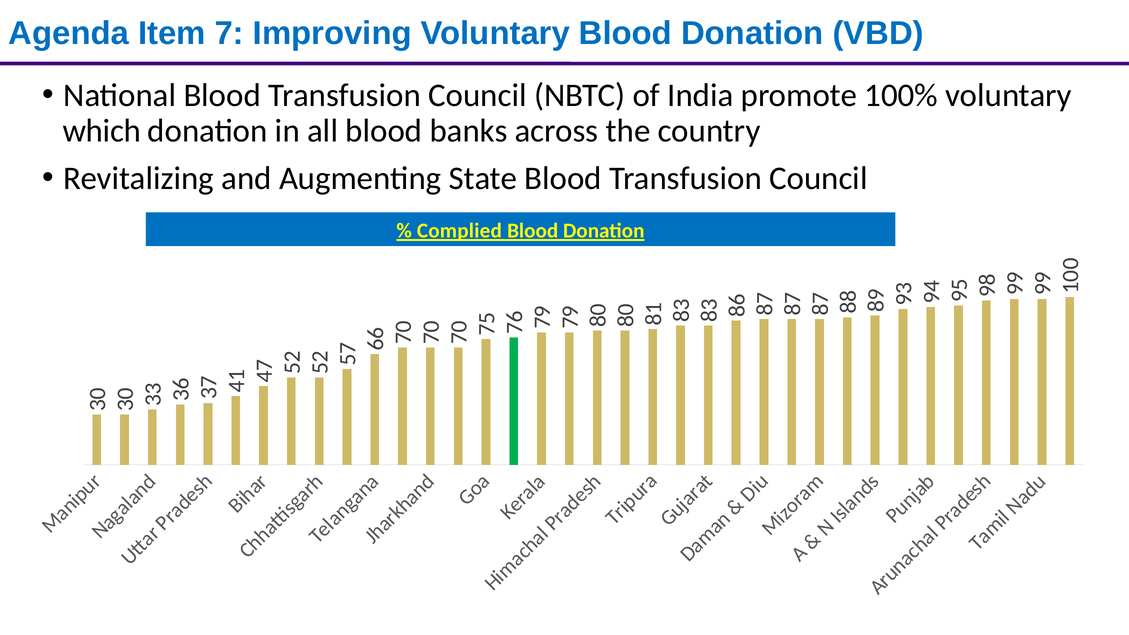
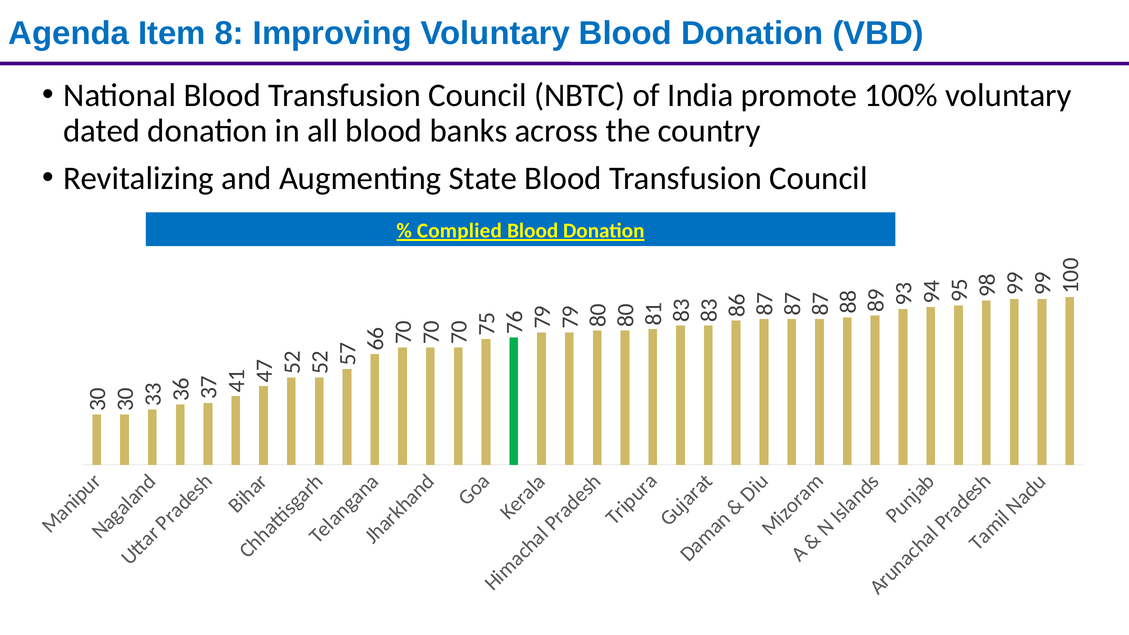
Item 7: 7 -> 8 (229, 34)
which: which -> dated (102, 131)
